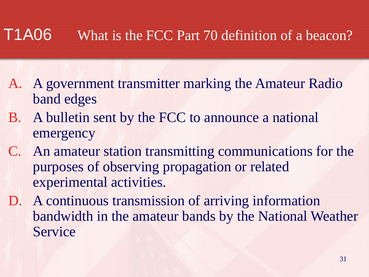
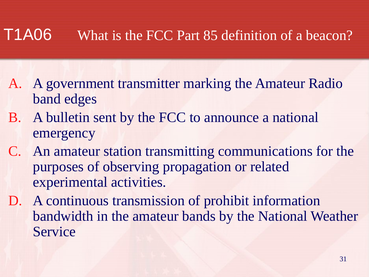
70: 70 -> 85 (211, 35)
arriving: arriving -> prohibit (226, 200)
